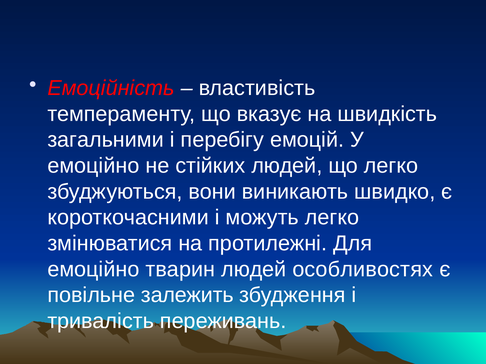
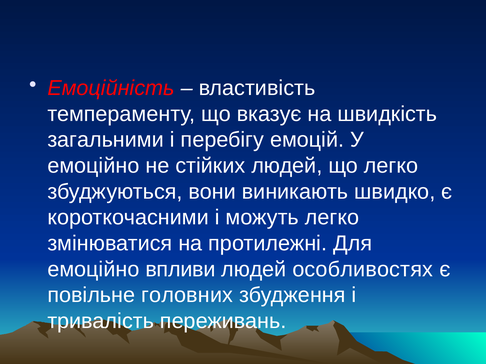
тварин: тварин -> впливи (180, 270)
залежить: залежить -> головних (187, 296)
